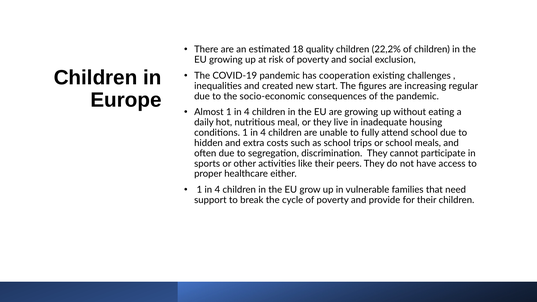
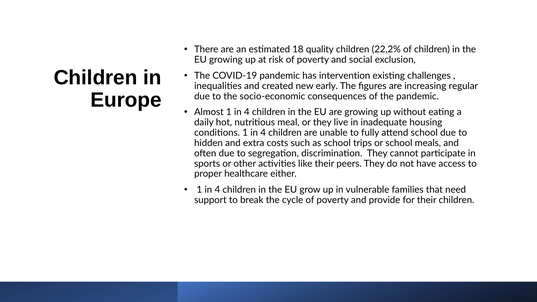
cooperation: cooperation -> intervention (345, 76)
start: start -> early (327, 86)
